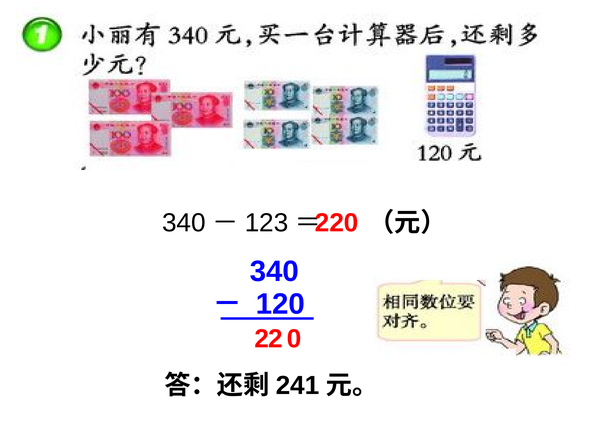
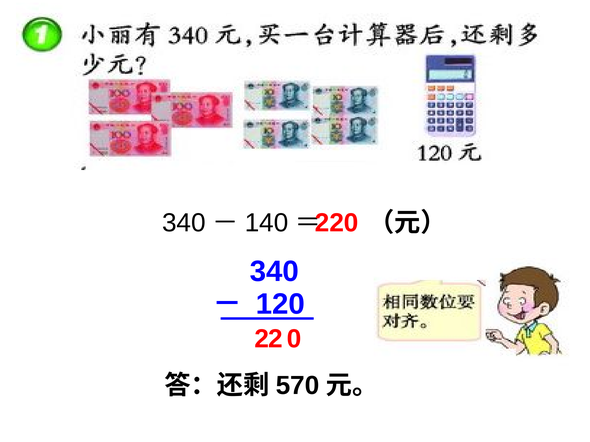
123: 123 -> 140 (267, 223)
241: 241 -> 570 (298, 386)
